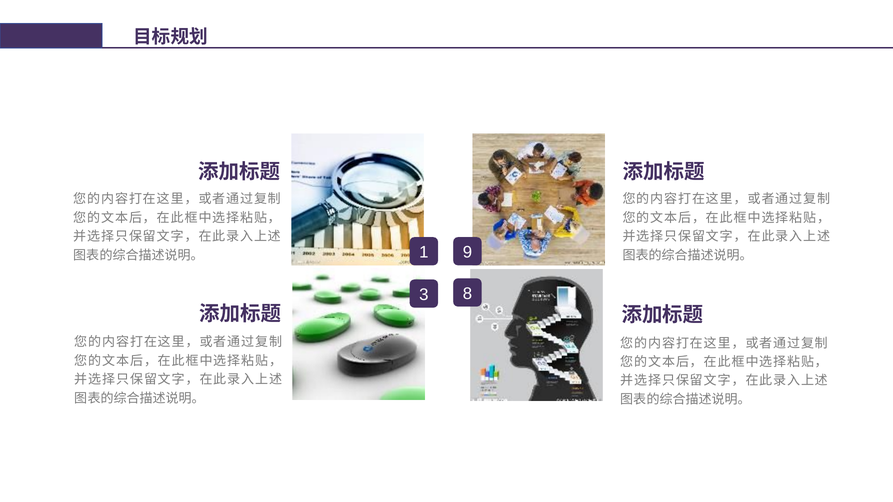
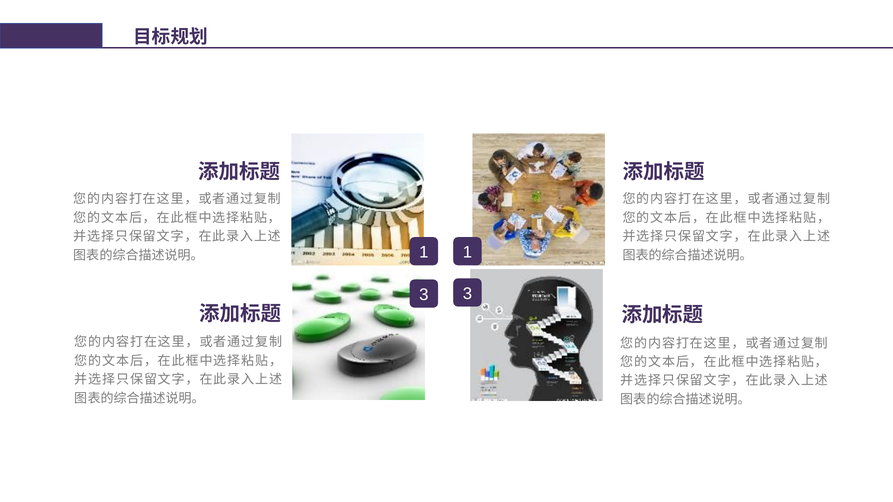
1 9: 9 -> 1 (467, 253)
3 8: 8 -> 3 (467, 294)
